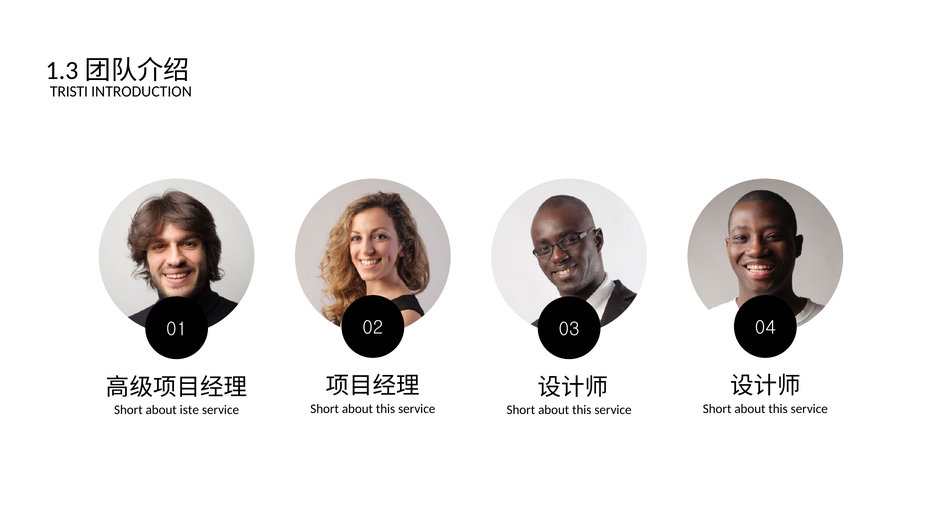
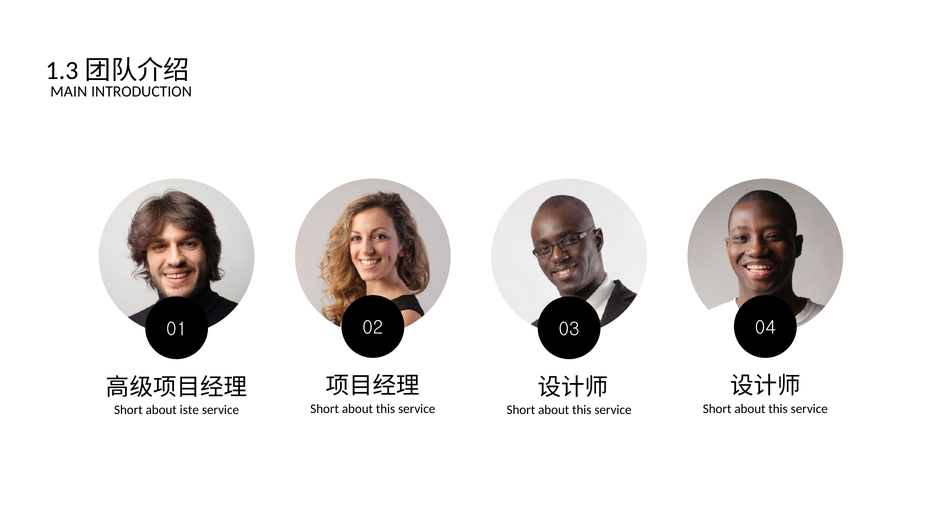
TRISTI: TRISTI -> MAIN (69, 92)
